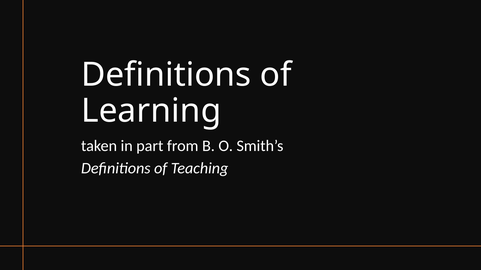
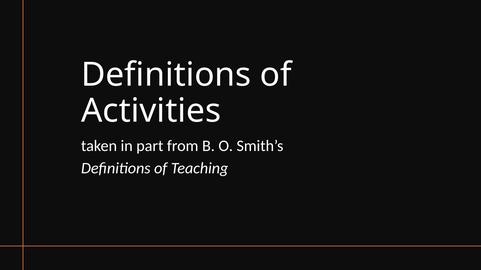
Learning: Learning -> Activities (151, 111)
